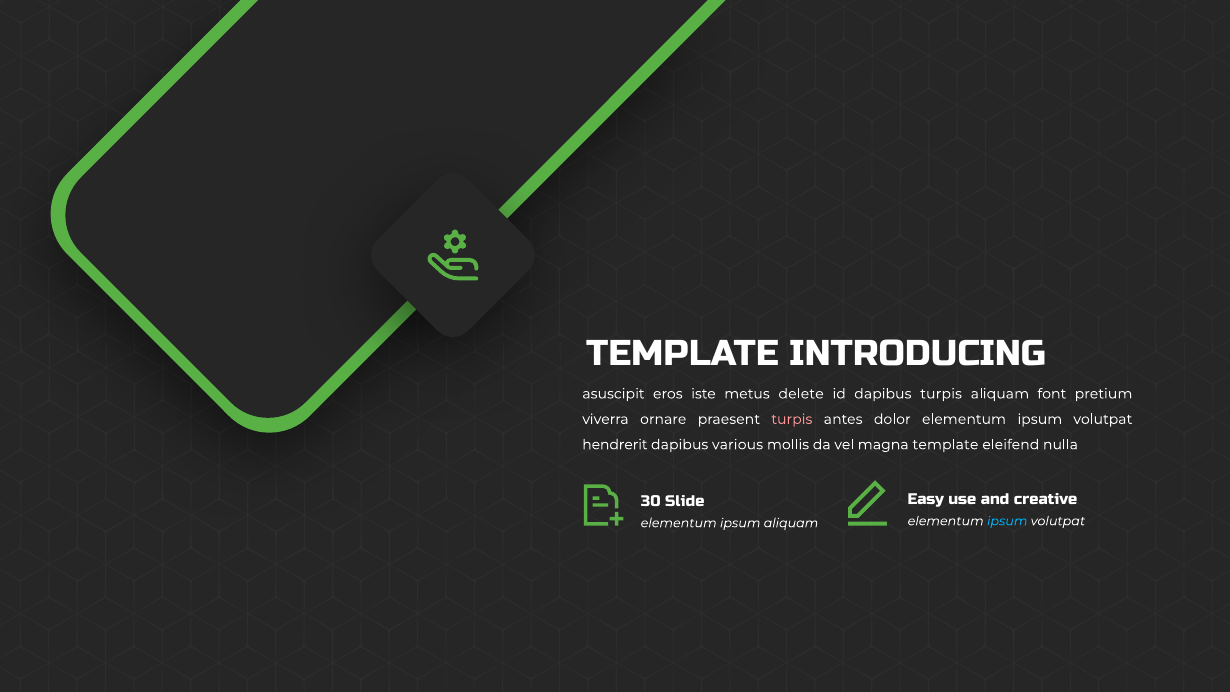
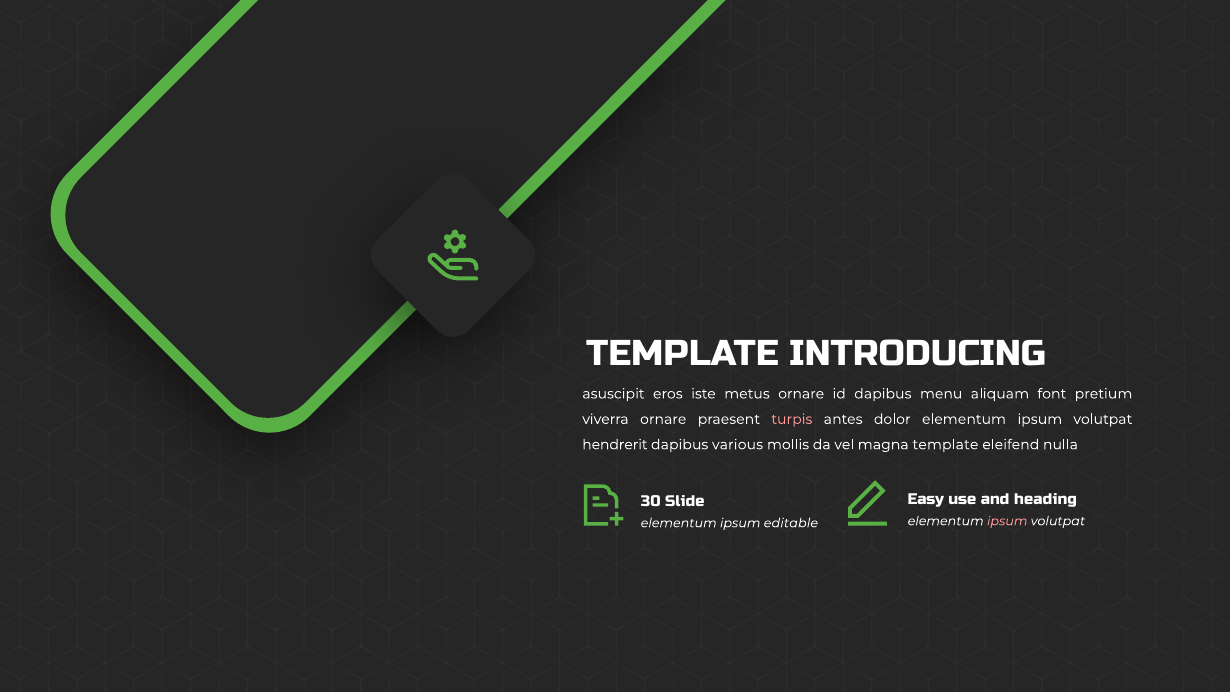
metus delete: delete -> ornare (801, 394)
dapibus turpis: turpis -> menu (941, 394)
creative: creative -> heading (1046, 499)
ipsum colour: light blue -> pink (1007, 521)
ipsum aliquam: aliquam -> editable (791, 523)
